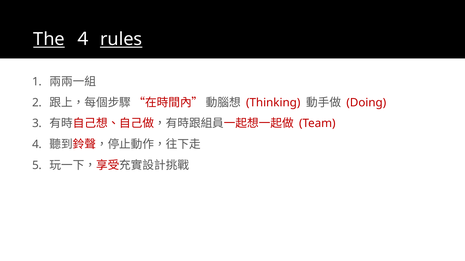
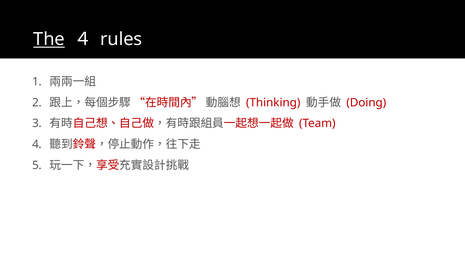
rules underline: present -> none (121, 39)
